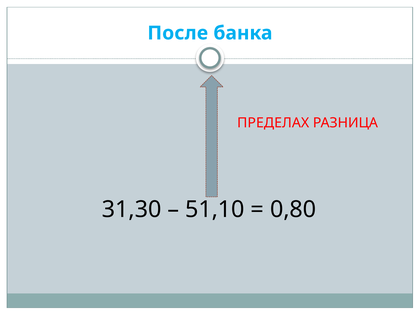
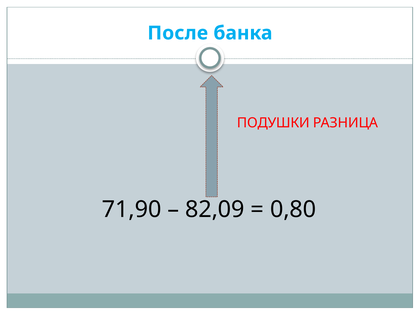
ПРЕДЕЛАХ: ПРЕДЕЛАХ -> ПОДУШКИ (273, 123)
31,30: 31,30 -> 71,90 (132, 209)
51,10: 51,10 -> 82,09 (215, 209)
